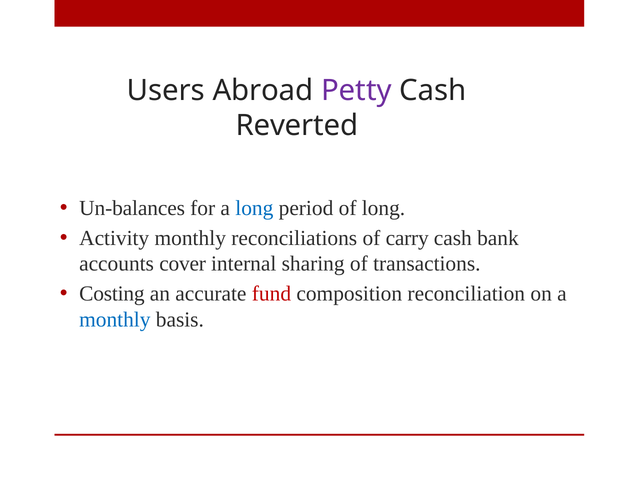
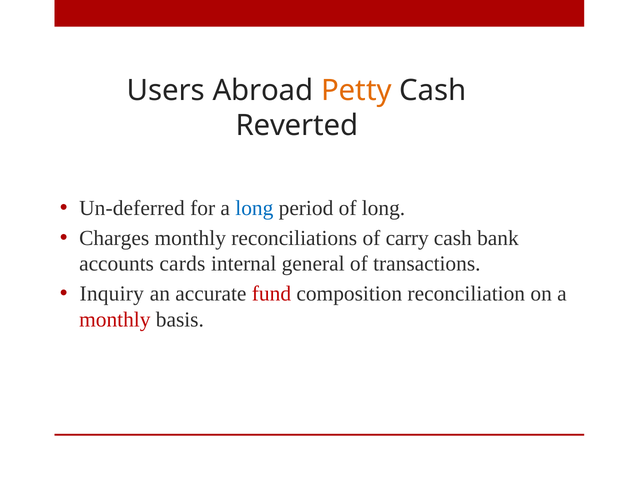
Petty colour: purple -> orange (356, 90)
Un-balances: Un-balances -> Un-deferred (132, 208)
Activity: Activity -> Charges (114, 238)
cover: cover -> cards (182, 264)
sharing: sharing -> general (313, 264)
Costing: Costing -> Inquiry (112, 294)
monthly colour: blue -> red (115, 319)
